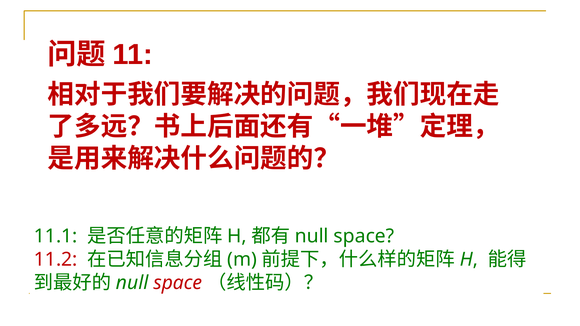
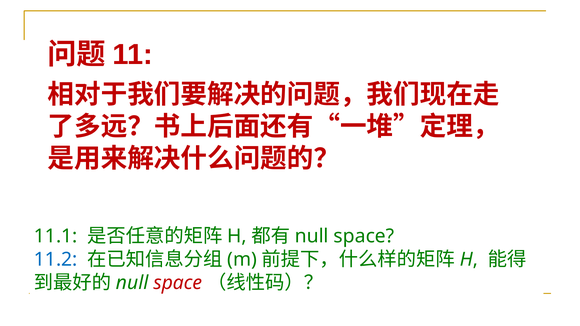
11.2 colour: red -> blue (56, 260)
